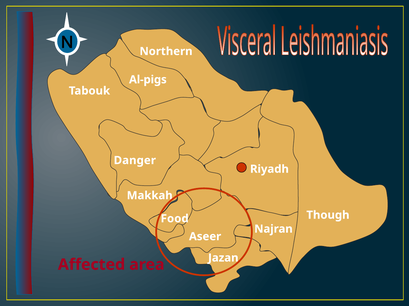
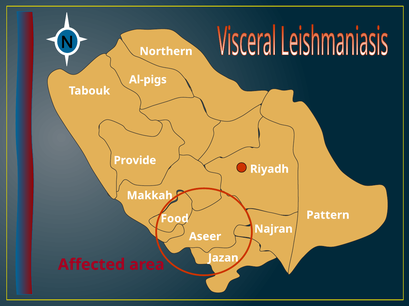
Danger: Danger -> Provide (135, 161)
Though: Though -> Pattern (328, 216)
